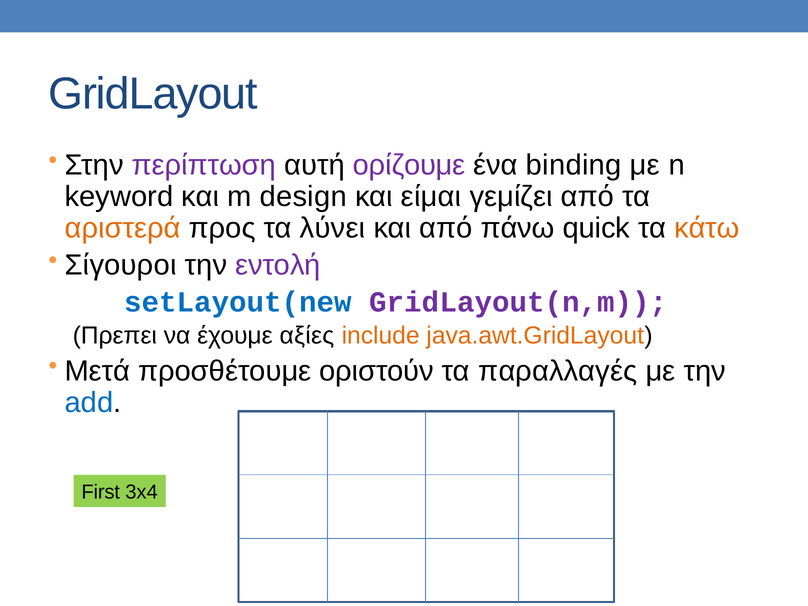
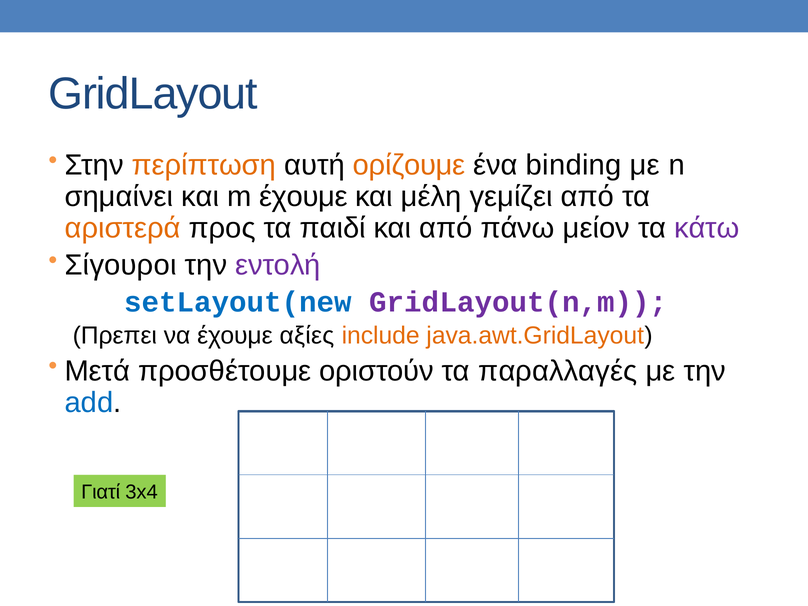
περίπτωση colour: purple -> orange (204, 165)
ορίζουμε colour: purple -> orange (409, 165)
keyword: keyword -> σημαίνει (119, 196)
m design: design -> έχουμε (304, 196)
είμαι: είμαι -> μέλη (431, 196)
λύνει: λύνει -> παιδί (333, 228)
quick: quick -> μείον (596, 228)
κάτω colour: orange -> purple (707, 228)
First: First -> Γιατί (101, 492)
